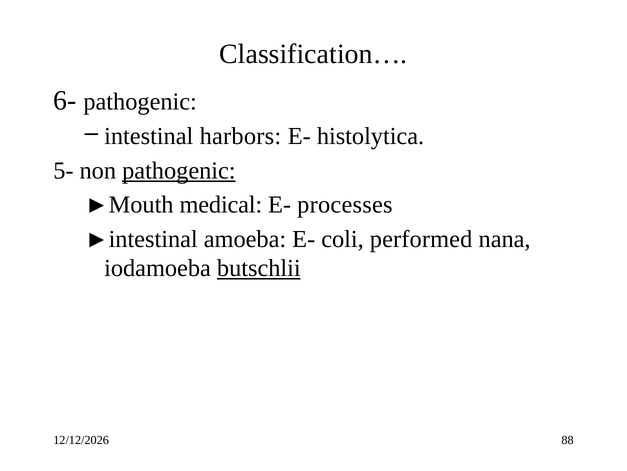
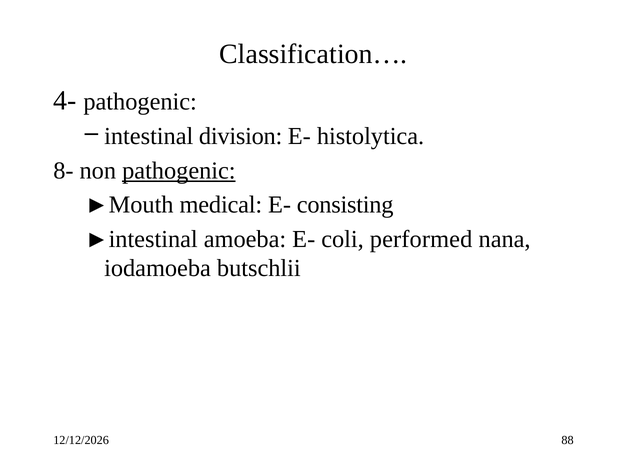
6-: 6- -> 4- (65, 100)
harbors: harbors -> division (241, 136)
5-: 5- -> 8- (63, 170)
processes: processes -> consisting (345, 205)
butschlii underline: present -> none (259, 268)
